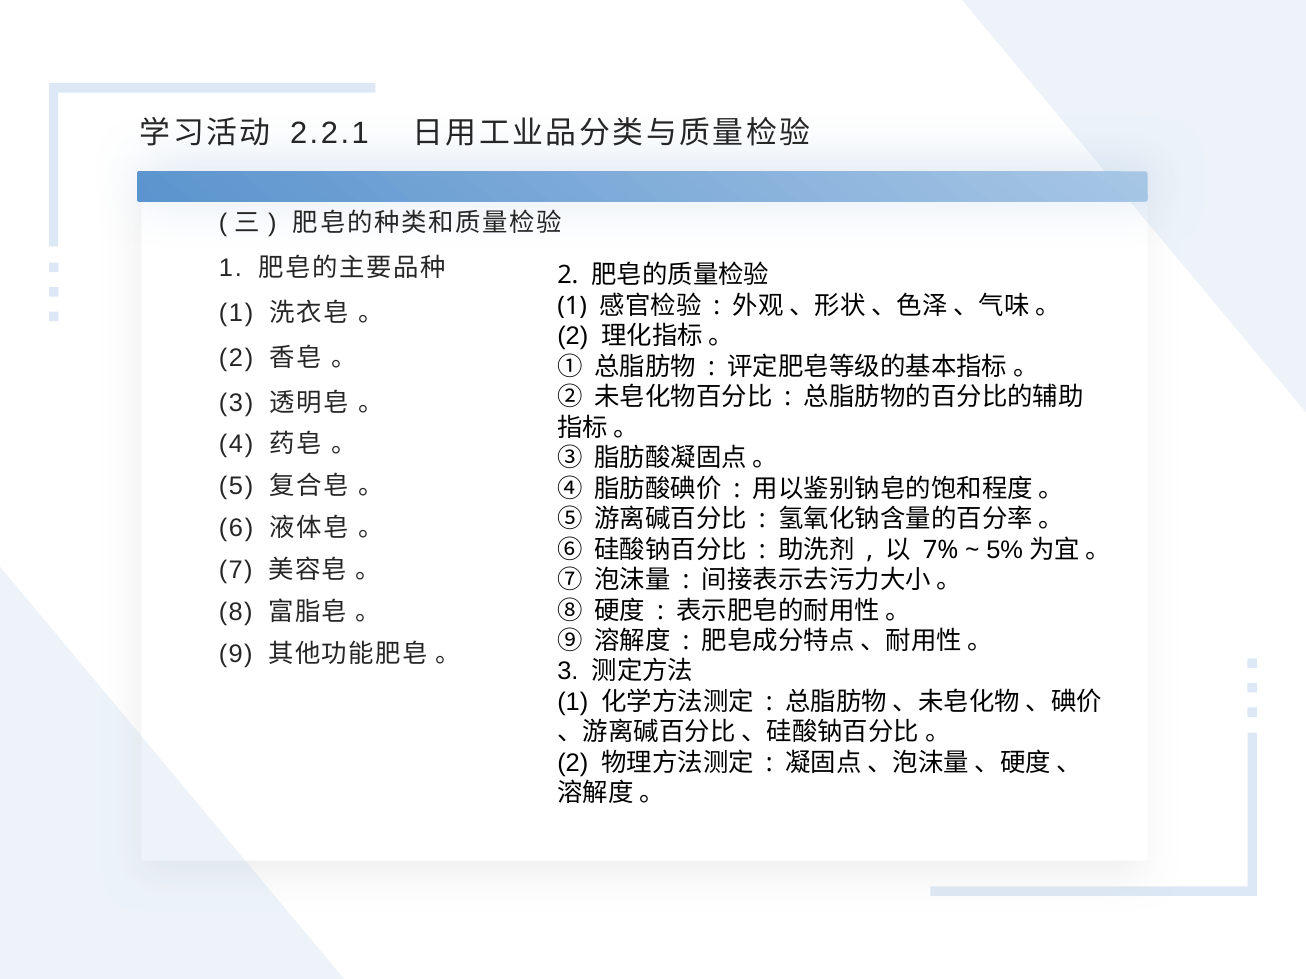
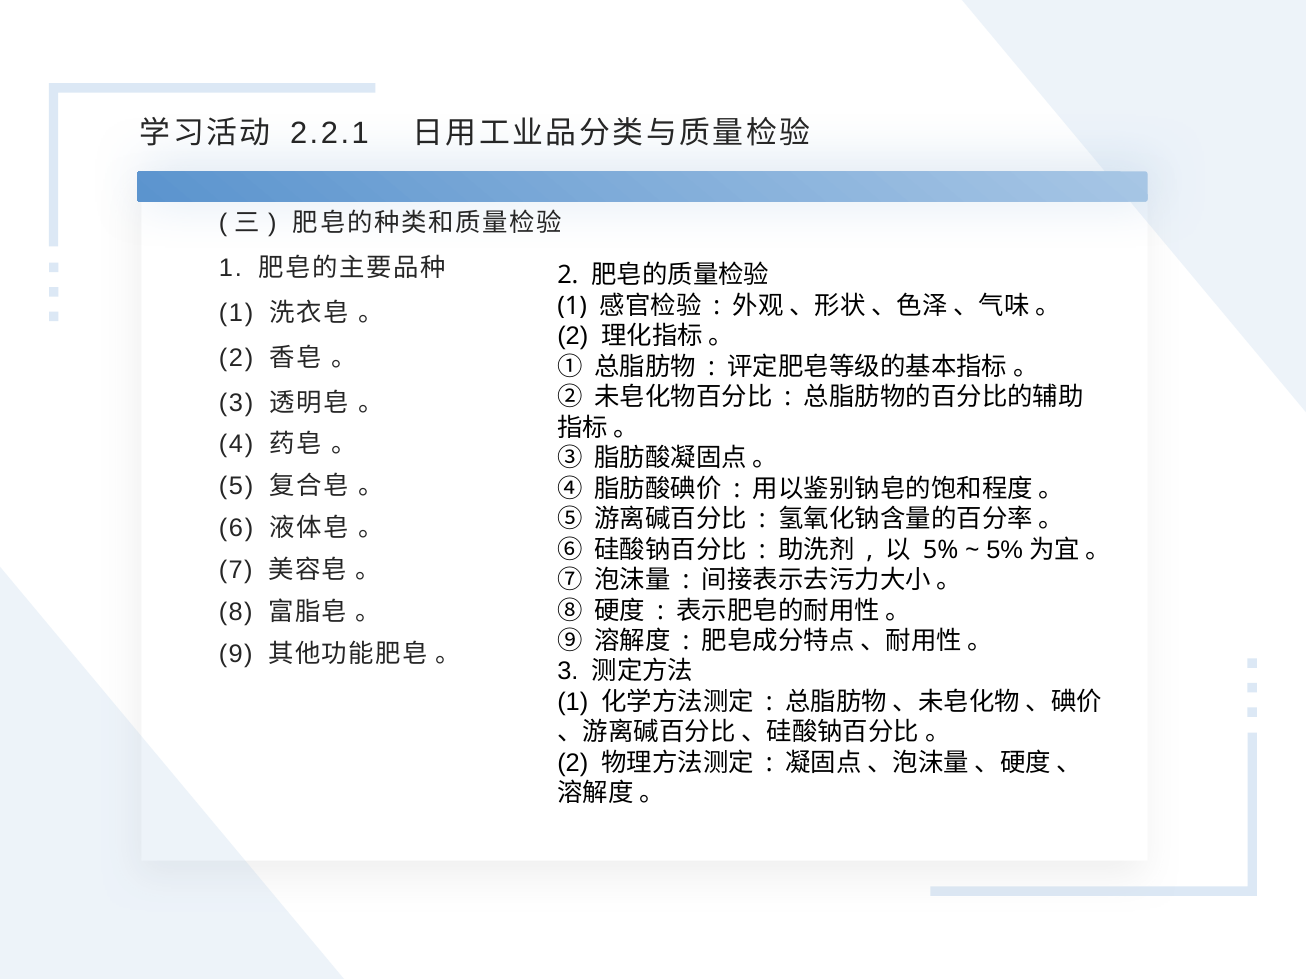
7%: 7% -> 5% (941, 550)
